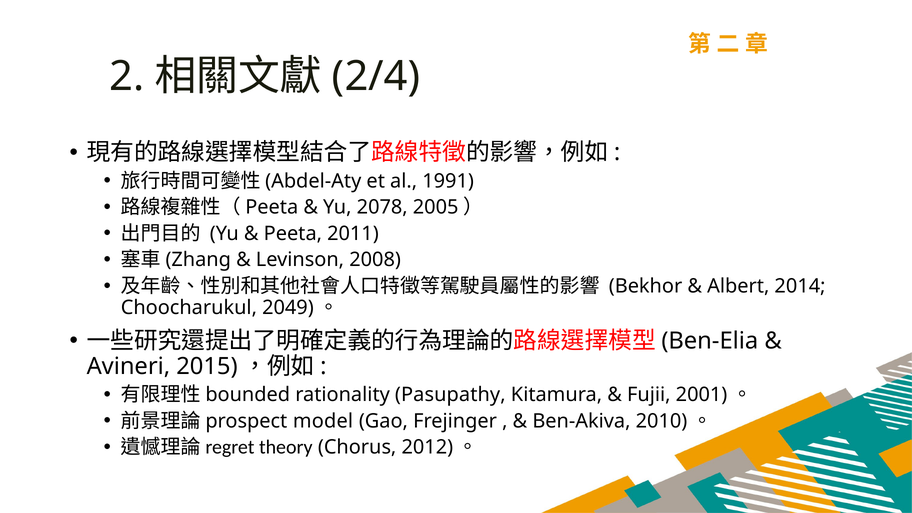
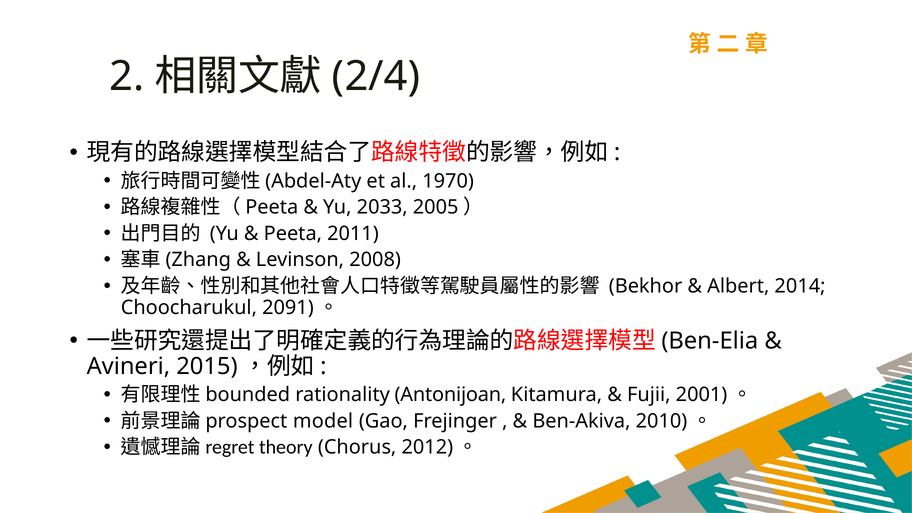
1991: 1991 -> 1970 (448, 181)
2078: 2078 -> 2033 (382, 207)
2049: 2049 -> 2091 (288, 308)
Pasupathy: Pasupathy -> Antonijoan (450, 395)
